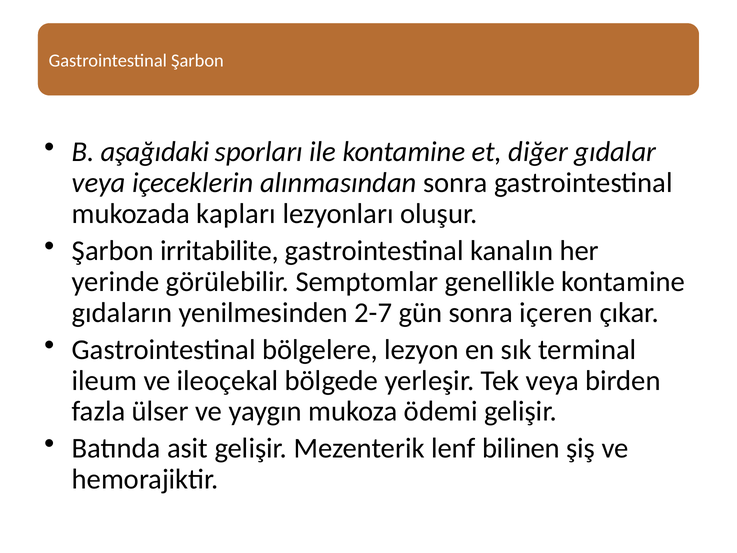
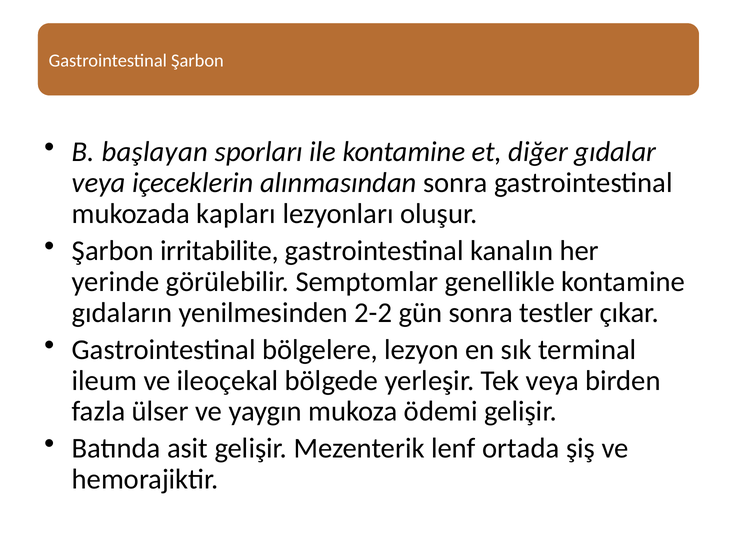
aşağıdaki: aşağıdaki -> başlayan (155, 152)
2-7: 2-7 -> 2-2 (373, 313)
içeren: içeren -> testler (556, 313)
bilinen: bilinen -> ortada (521, 448)
